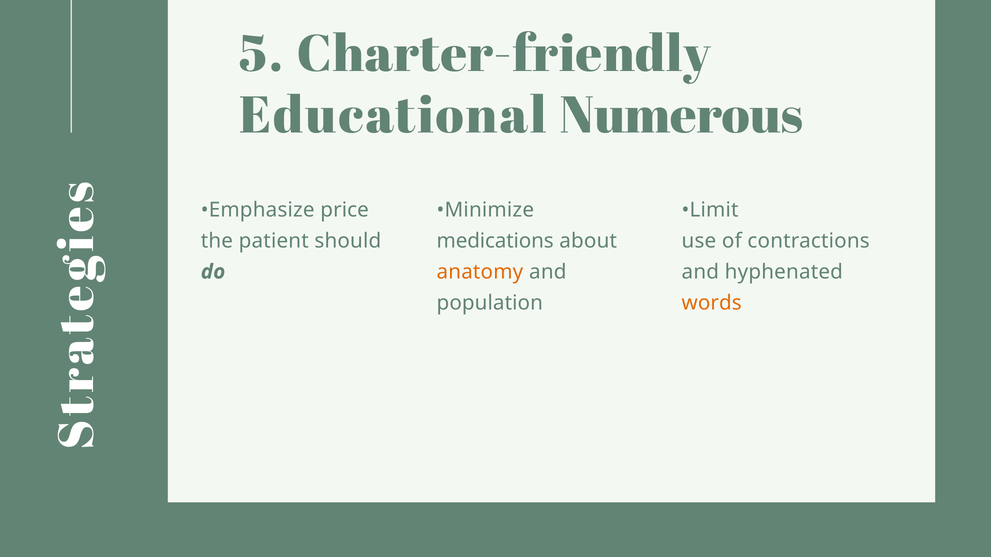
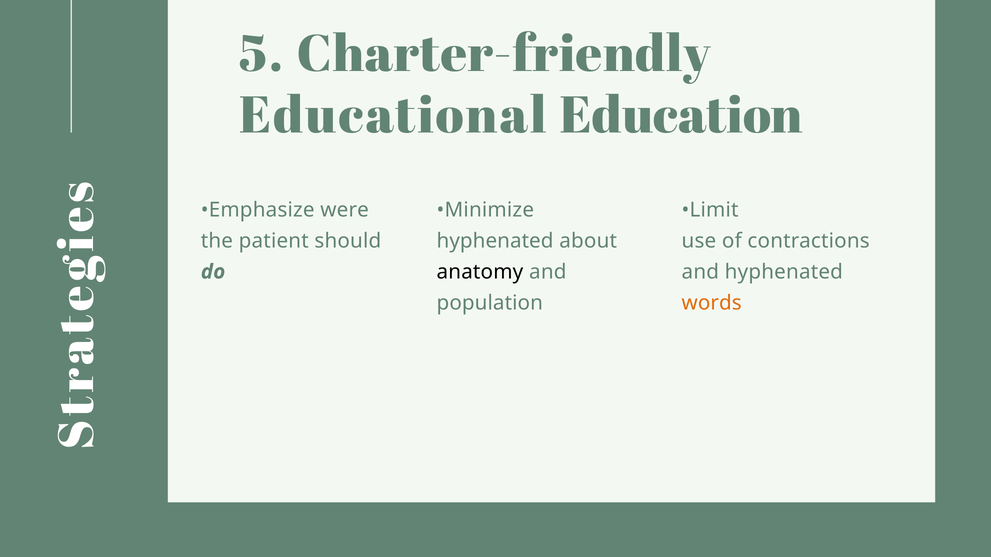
Numerous: Numerous -> Education (681, 116)
price: price -> were (345, 210)
medications: medications -> hyphenated (495, 241)
anatomy colour: orange -> black (480, 272)
